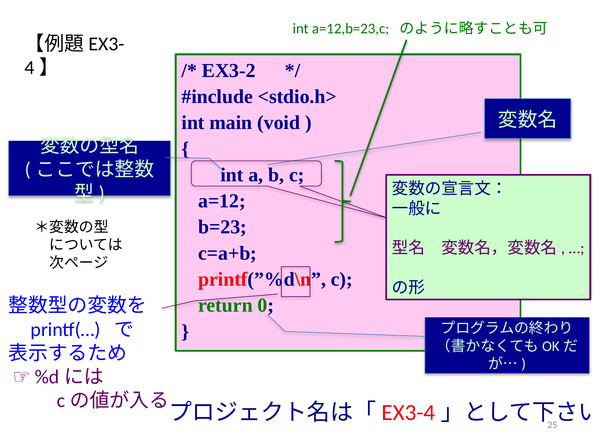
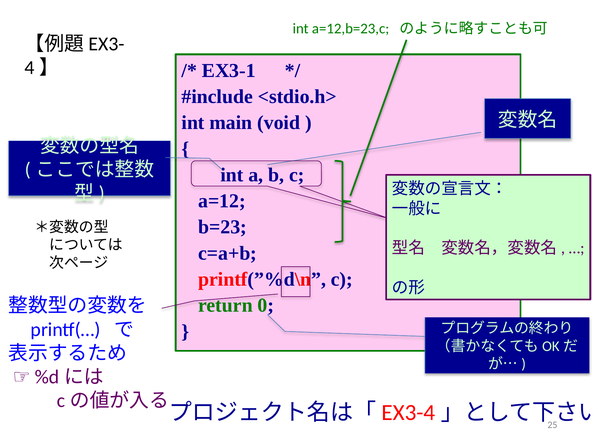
EX3-2: EX3-2 -> EX3-1 (229, 71)
